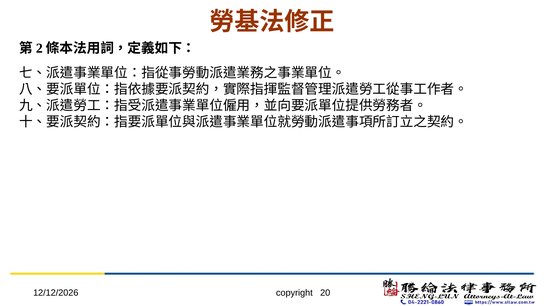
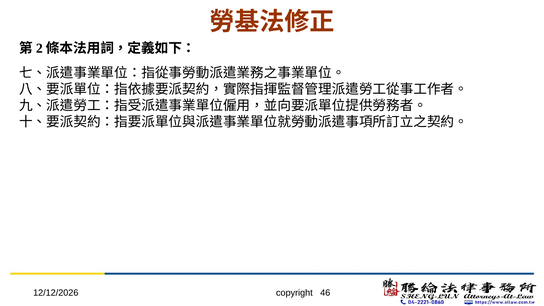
20: 20 -> 46 (325, 293)
